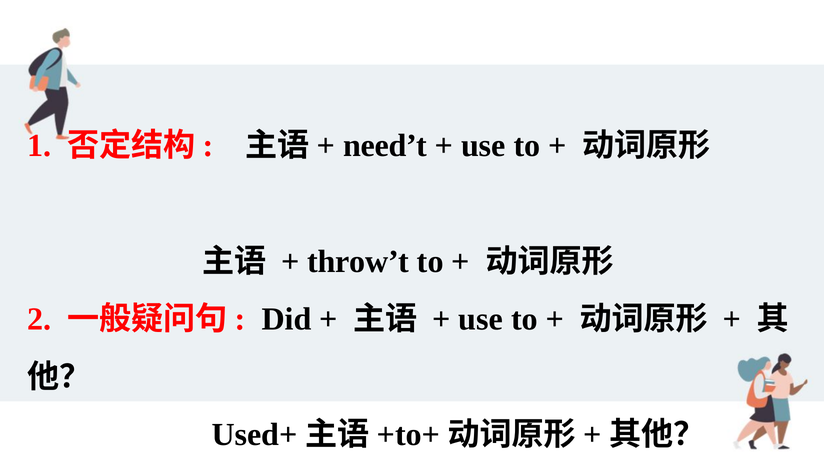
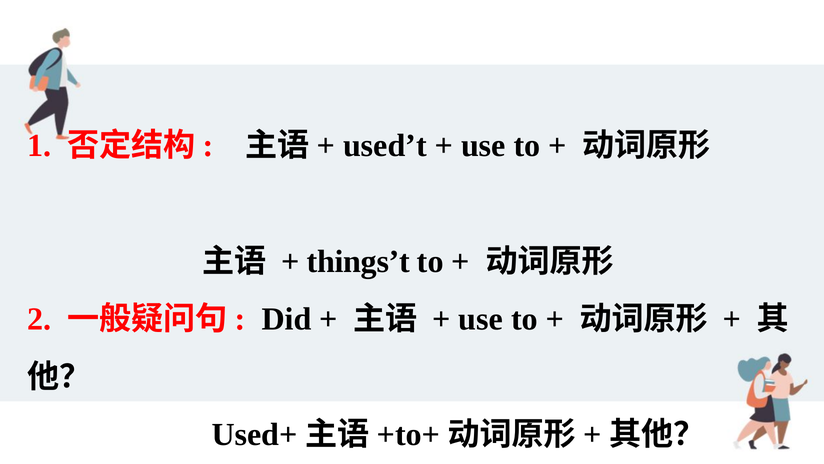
need’t: need’t -> used’t (385, 146)
throw’t: throw’t -> things’t (358, 261)
